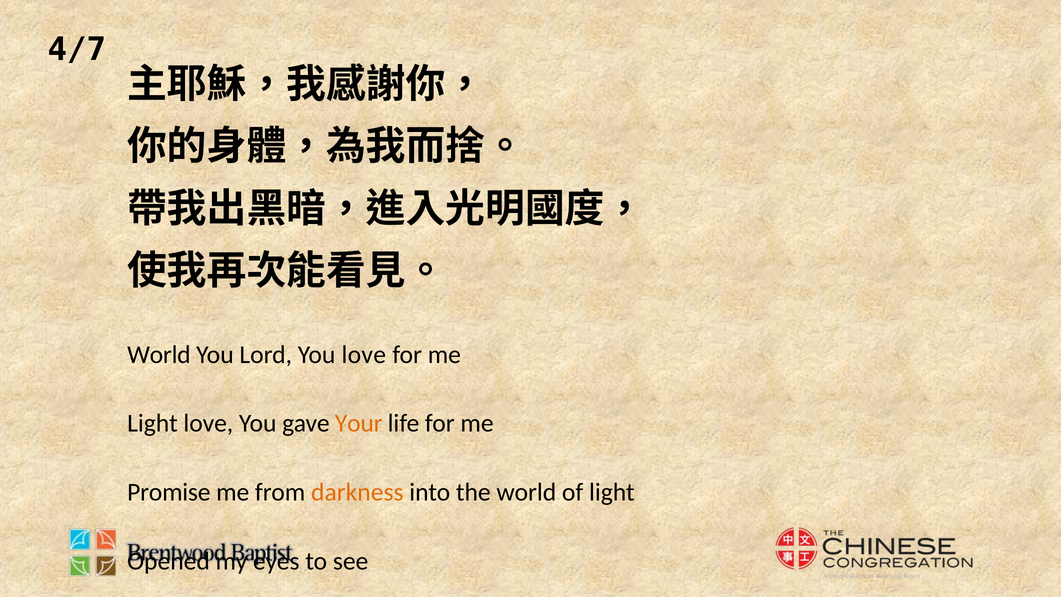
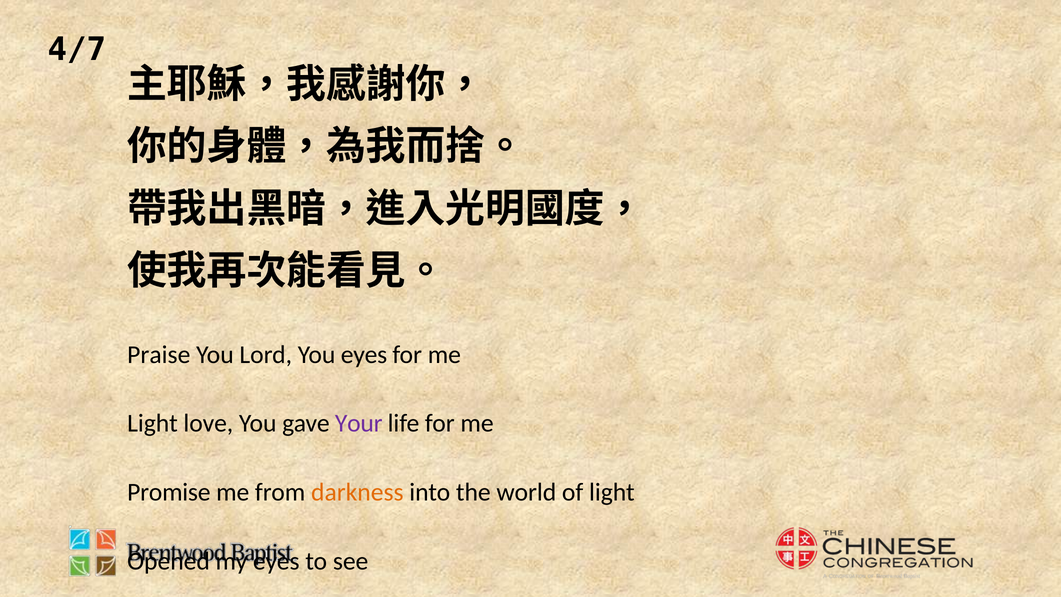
World: World -> Praise (159, 354)
You love: love -> eyes (364, 354)
Your colour: orange -> purple (359, 423)
